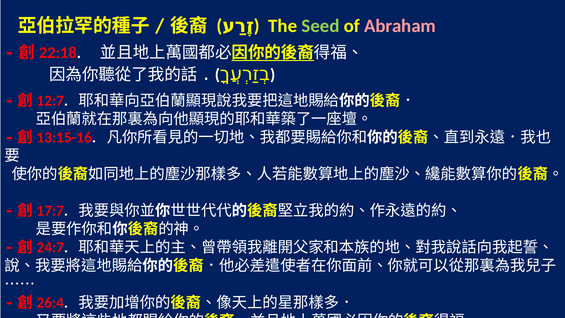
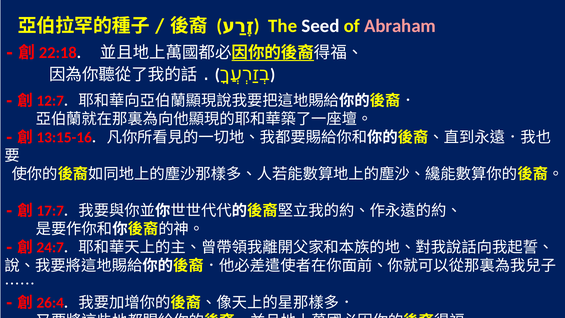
Seed colour: light green -> white (320, 26)
